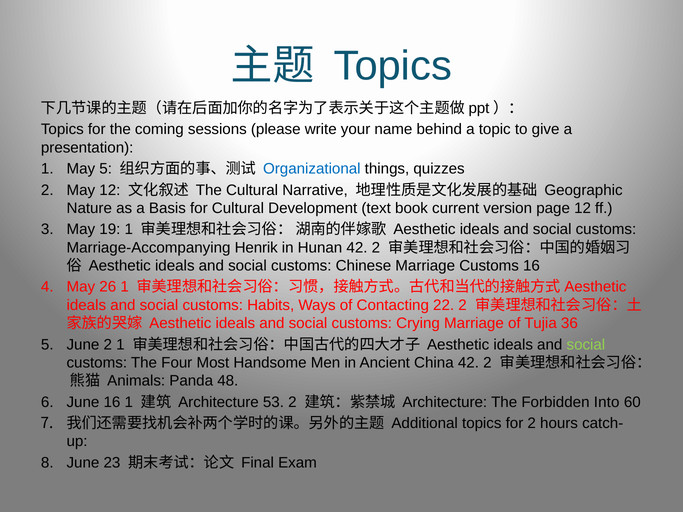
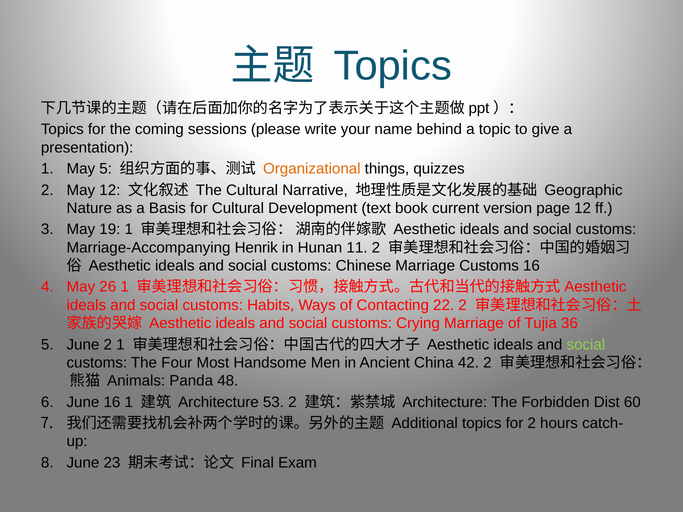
Organizational colour: blue -> orange (312, 169)
Hunan 42: 42 -> 11 (357, 248)
Into: Into -> Dist (607, 402)
